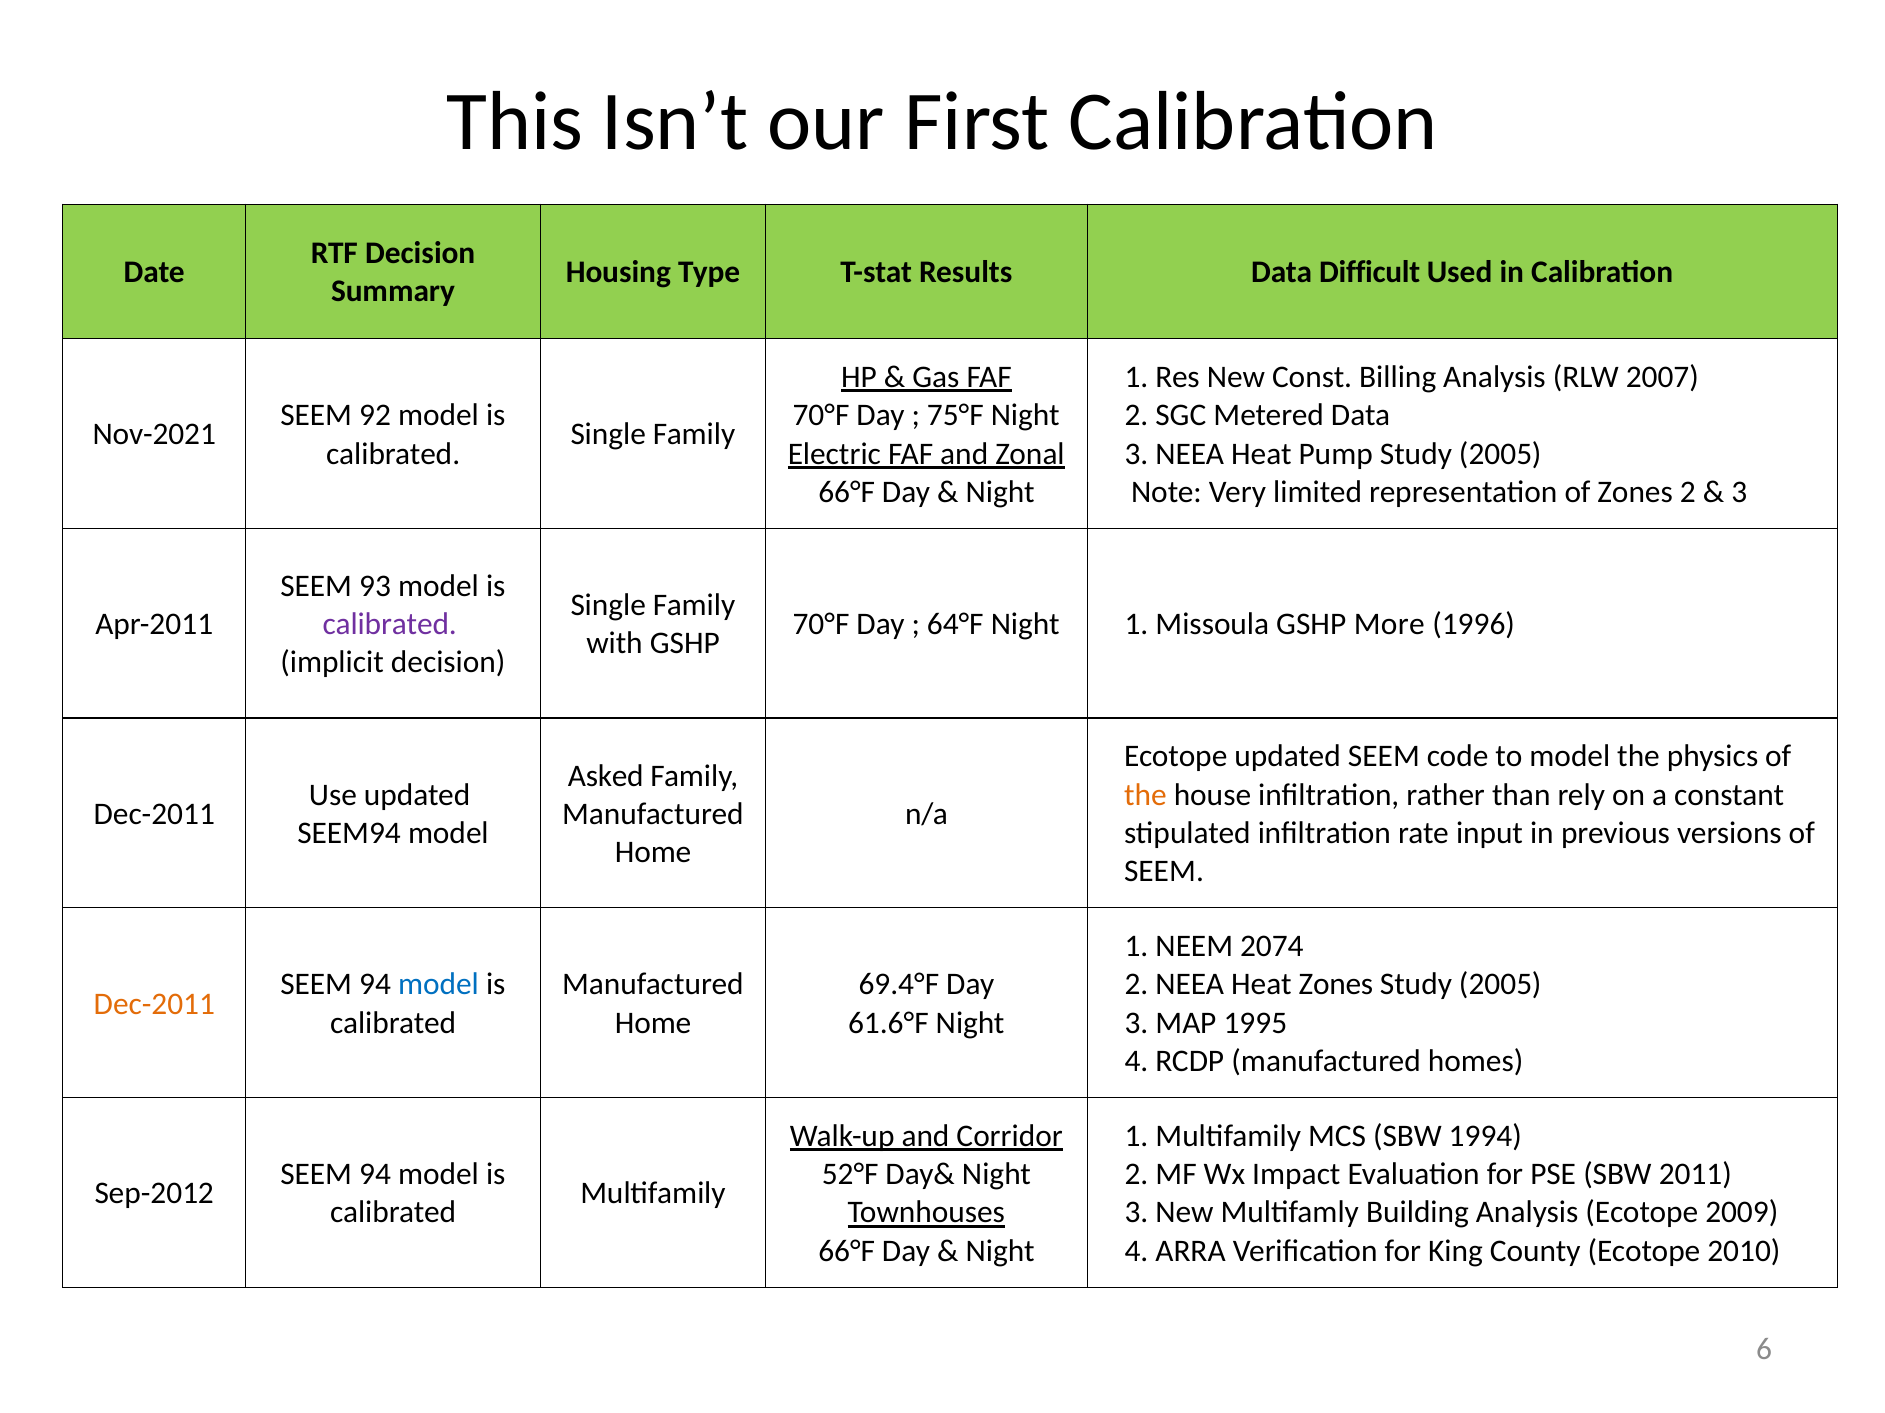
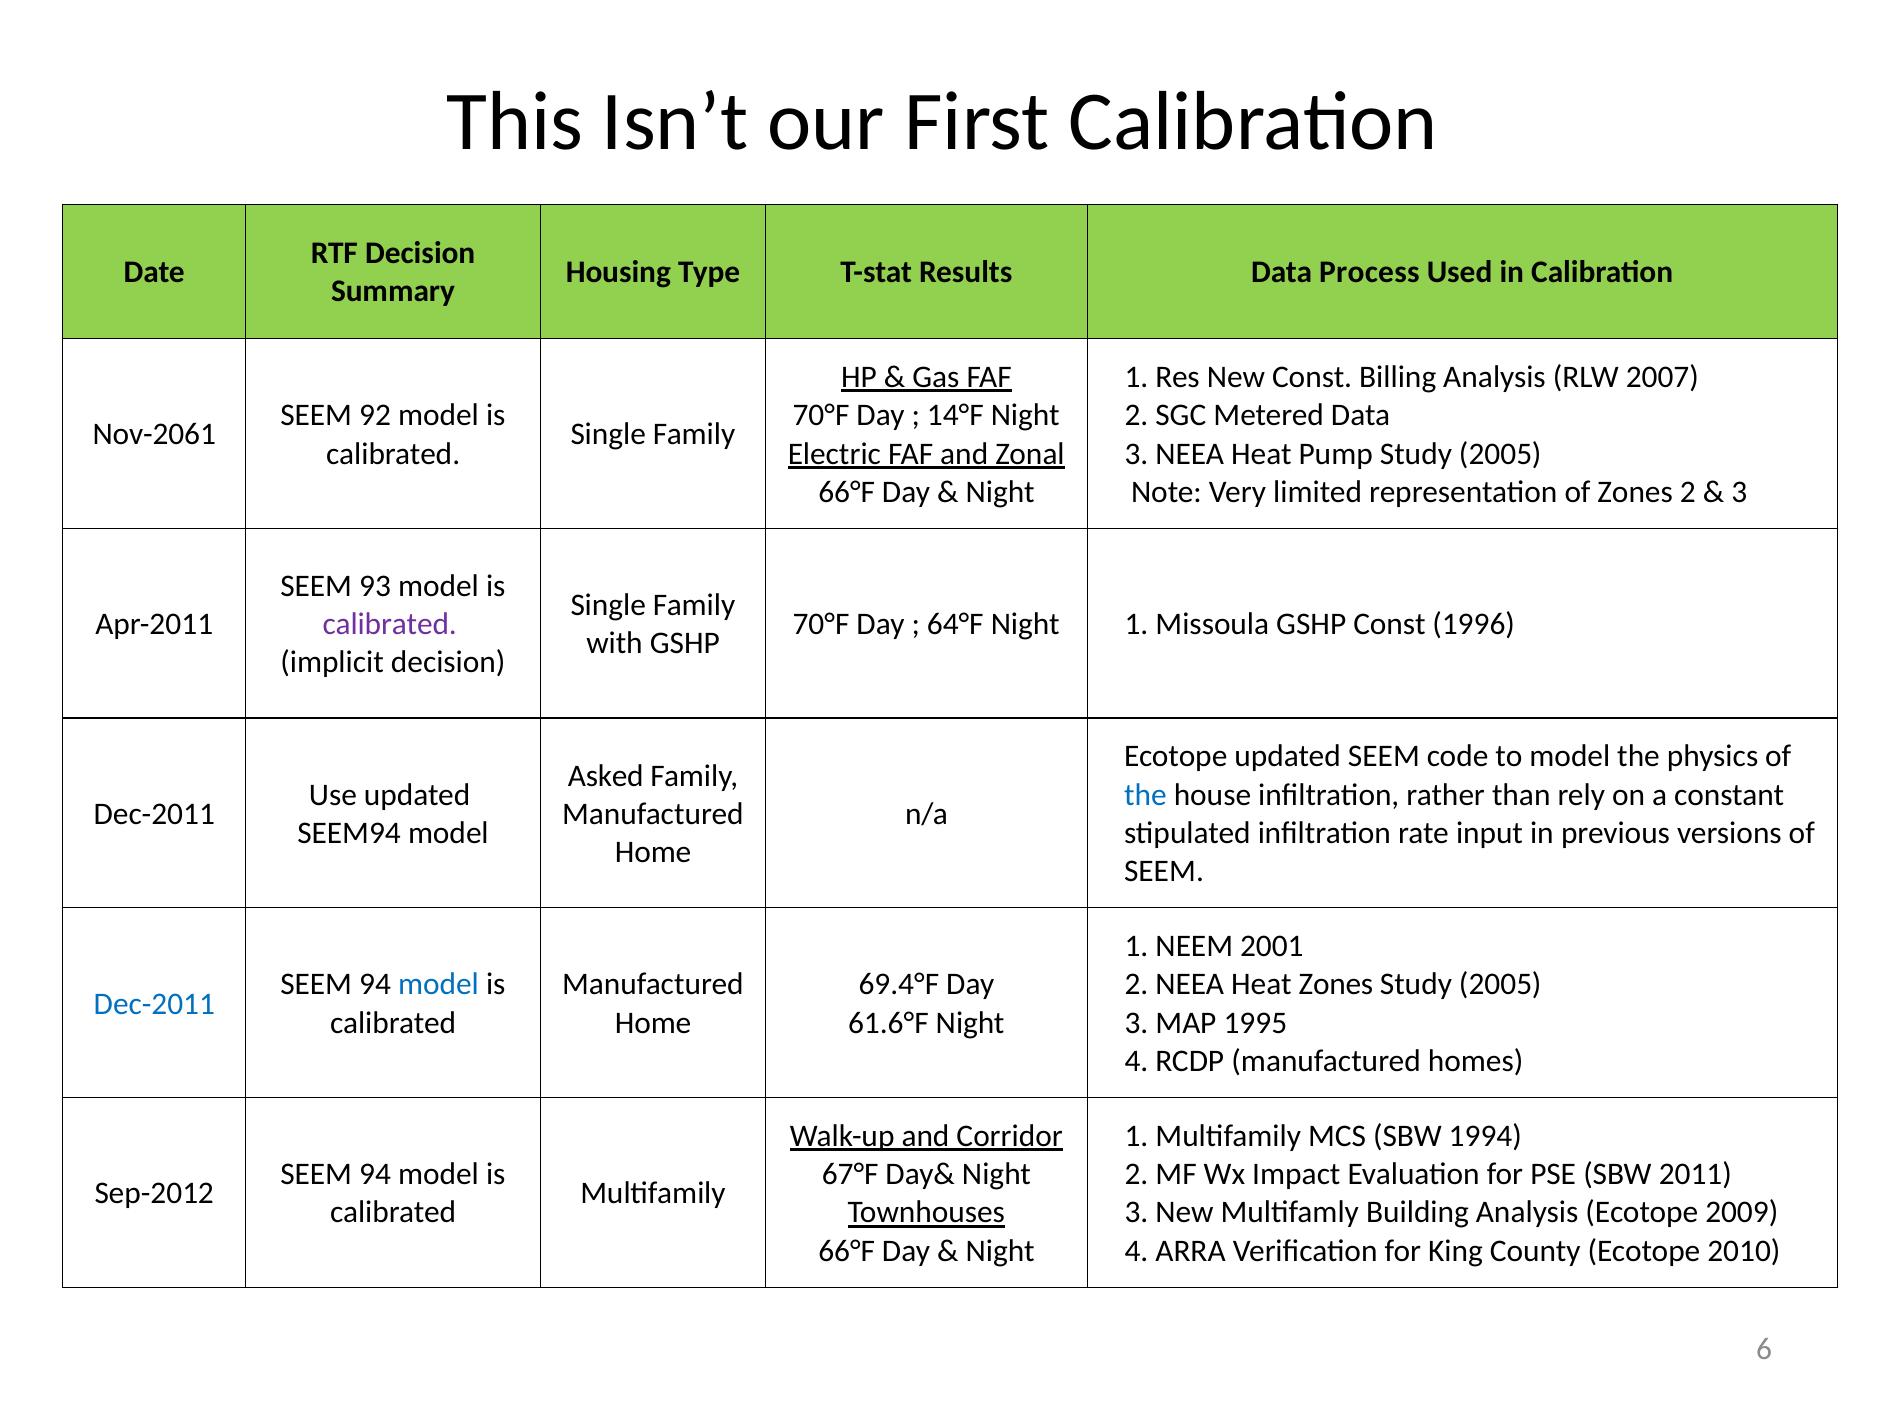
Difficult: Difficult -> Process (1369, 273)
75°F: 75°F -> 14°F (955, 416)
Nov-2021: Nov-2021 -> Nov-2061 (154, 435)
GSHP More: More -> Const (1389, 625)
the colour: orange -> blue (1146, 795)
2074: 2074 -> 2001 (1272, 947)
Dec-2011 colour: orange -> blue (154, 1004)
52°F: 52°F -> 67°F (850, 1175)
